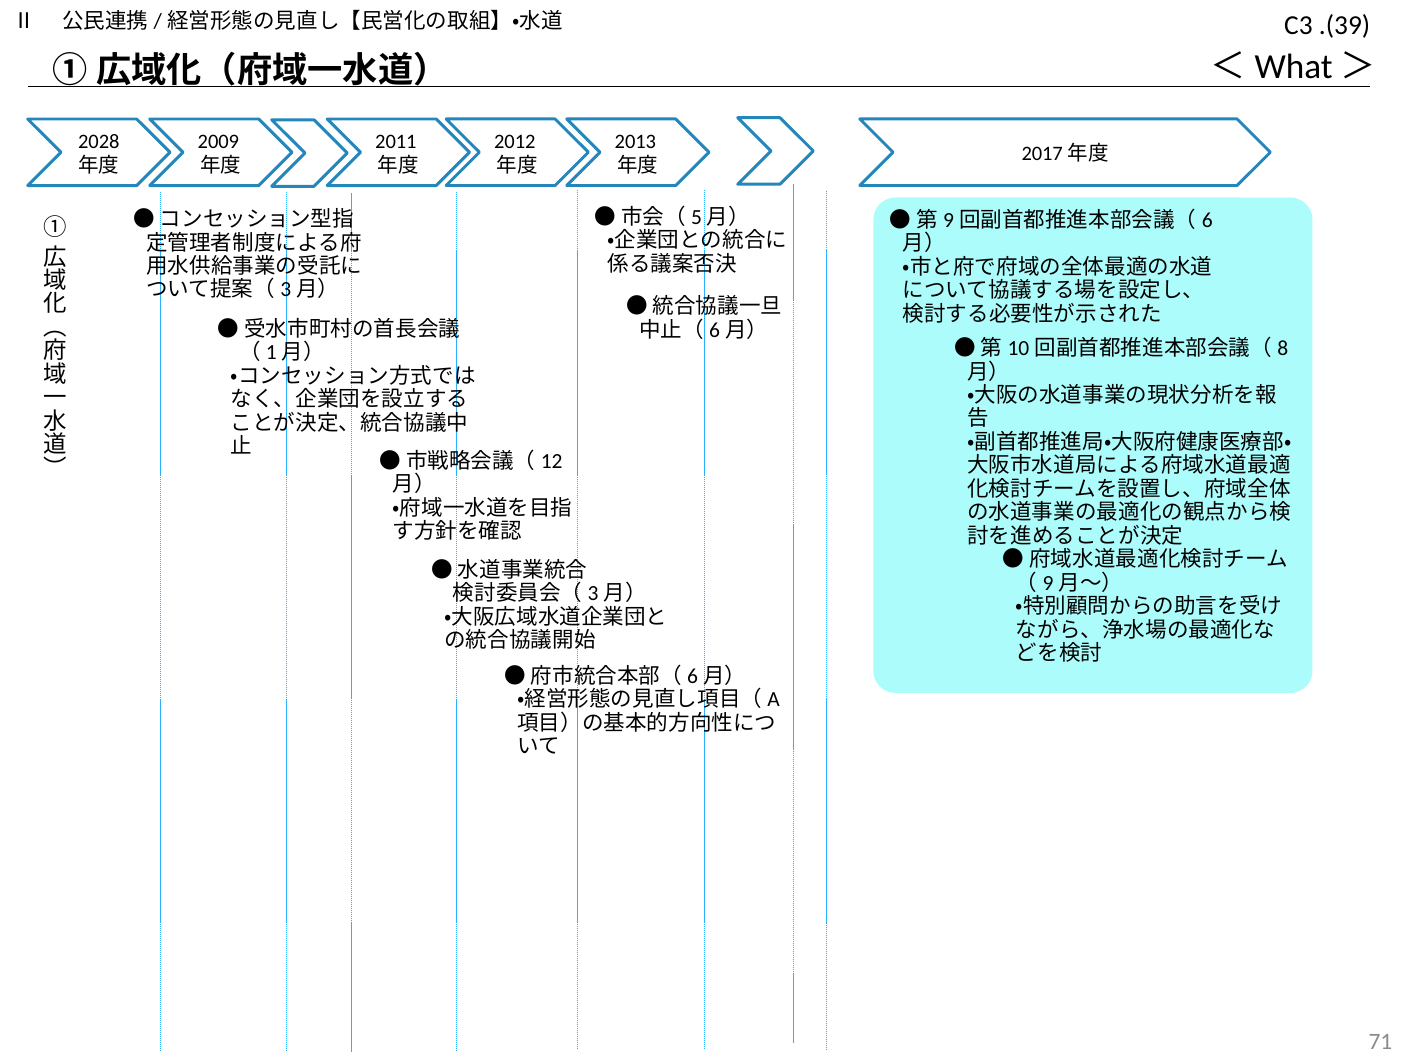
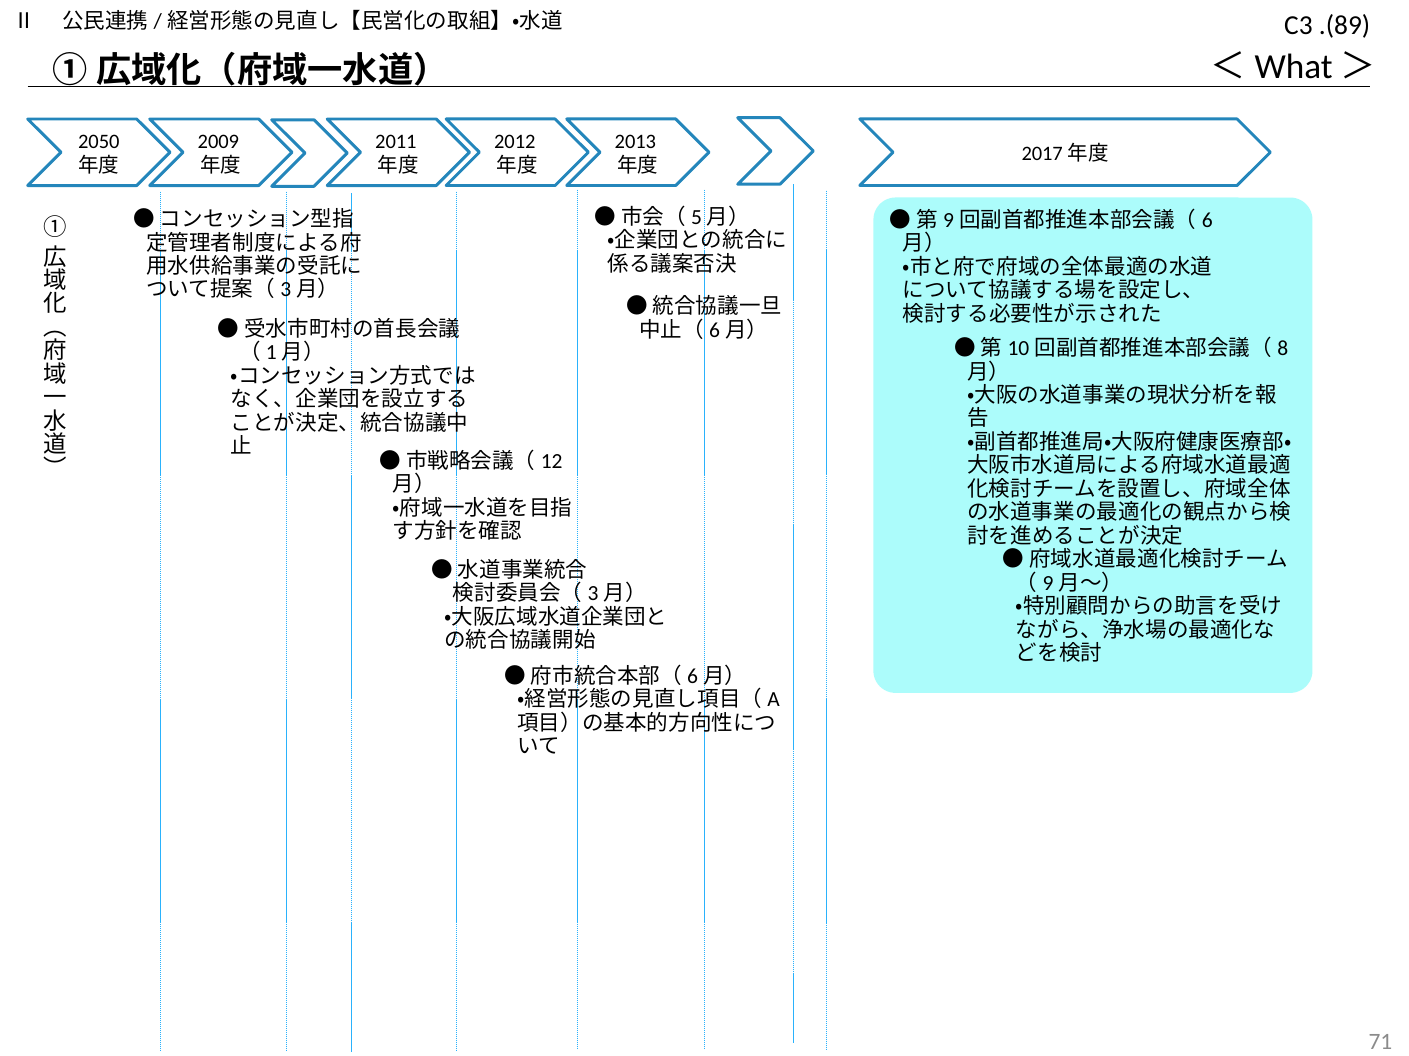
.(39: .(39 -> .(89 (1345, 25)
2028: 2028 -> 2050 (99, 142)
